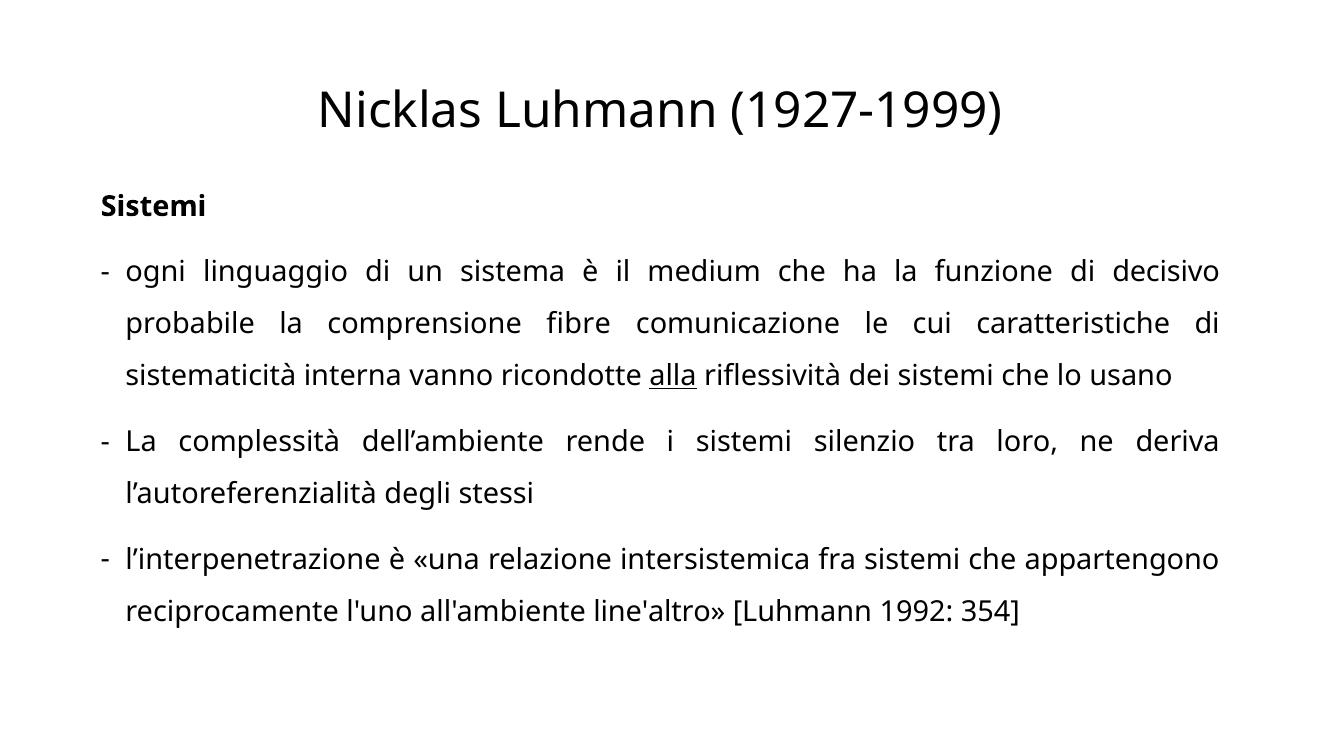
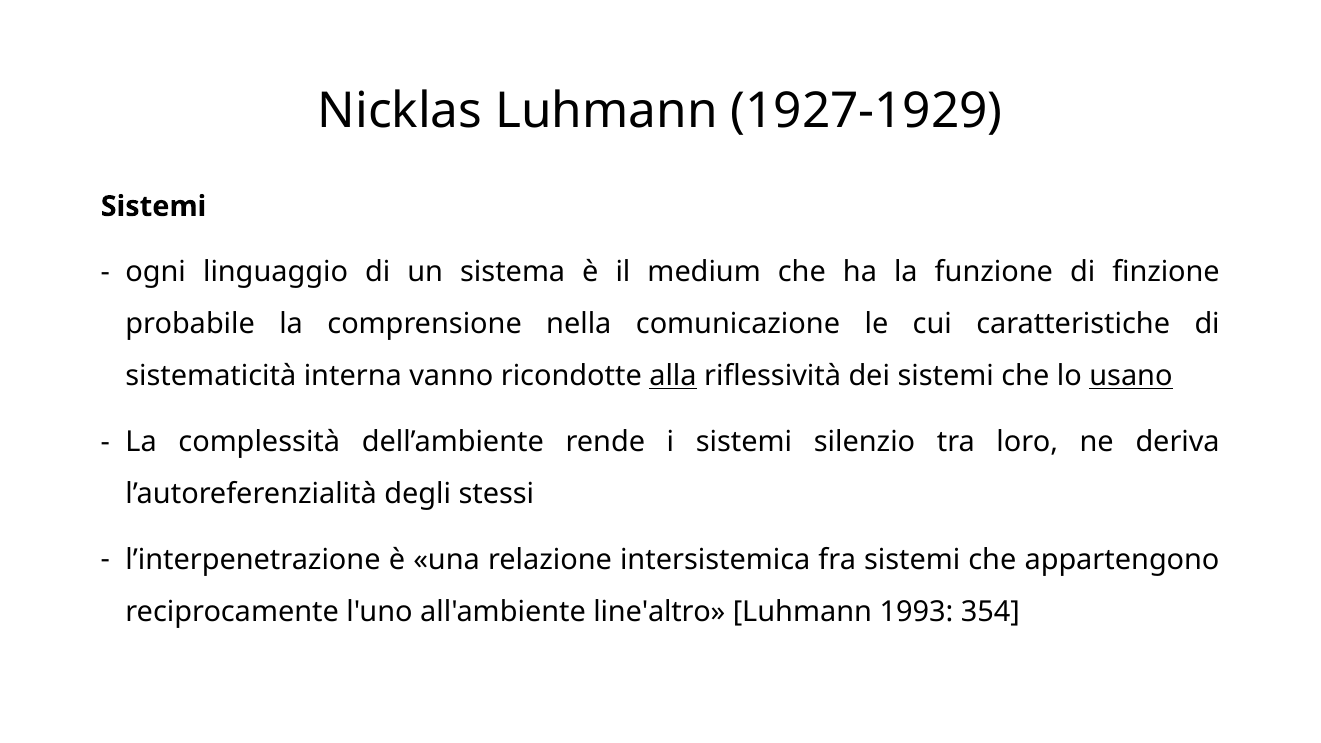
1927-1999: 1927-1999 -> 1927-1929 (867, 111)
decisivo: decisivo -> finzione (1166, 272)
fibre: fibre -> nella (579, 324)
usano underline: none -> present (1131, 376)
1992: 1992 -> 1993 (916, 612)
